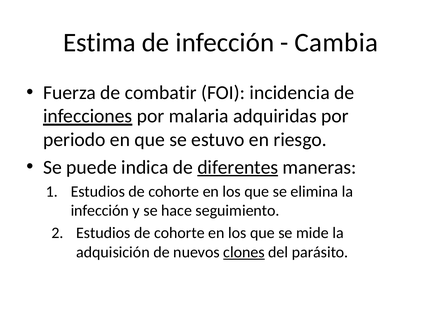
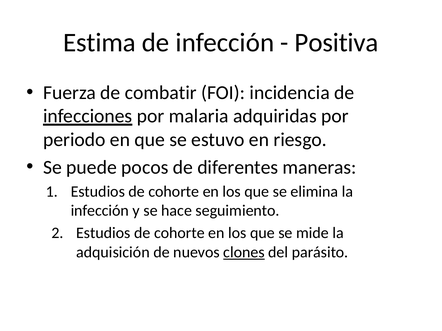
Cambia: Cambia -> Positiva (337, 43)
indica: indica -> pocos (145, 167)
diferentes underline: present -> none (238, 167)
